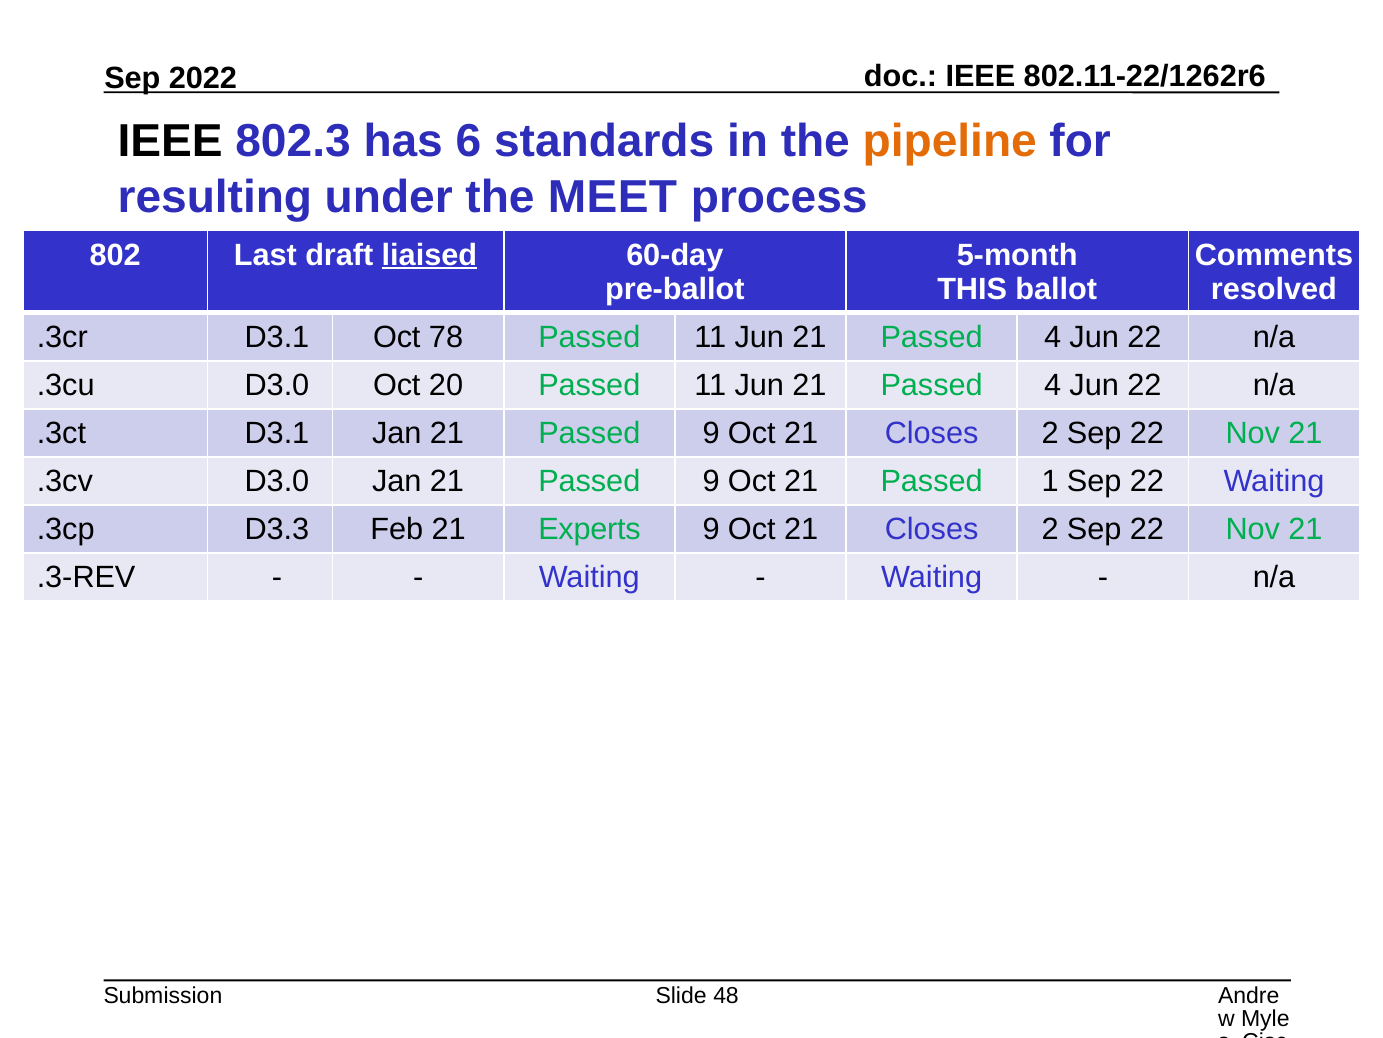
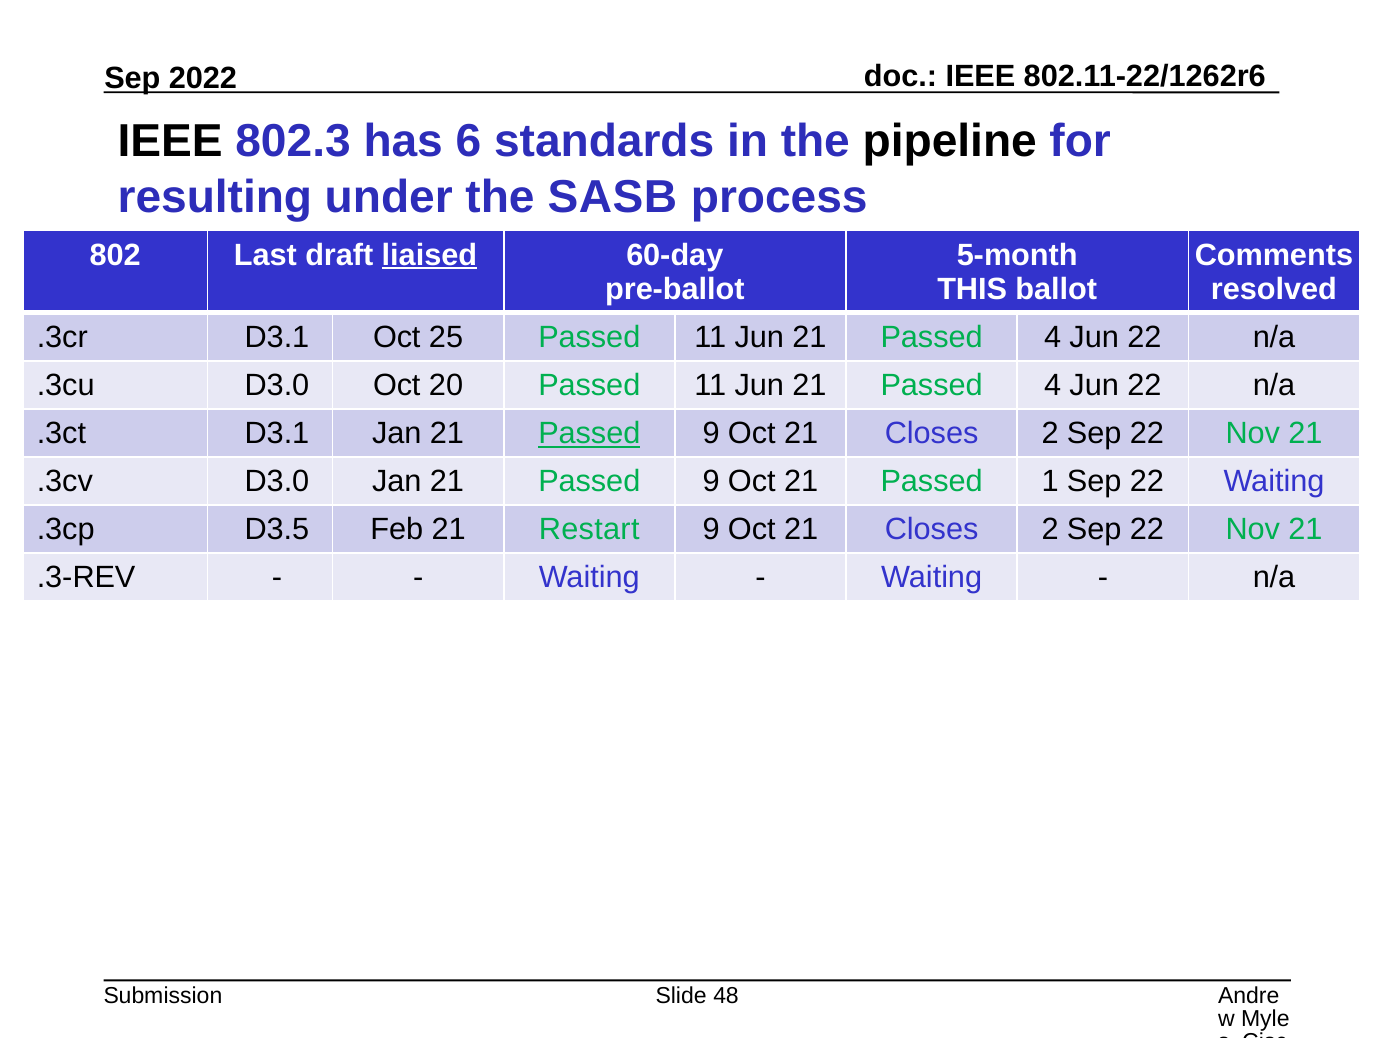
pipeline colour: orange -> black (950, 142)
MEET: MEET -> SASB (612, 197)
78: 78 -> 25 (446, 337)
Passed underline: none -> present (589, 433)
D3.3: D3.3 -> D3.5 (277, 529)
Experts: Experts -> Restart (589, 529)
